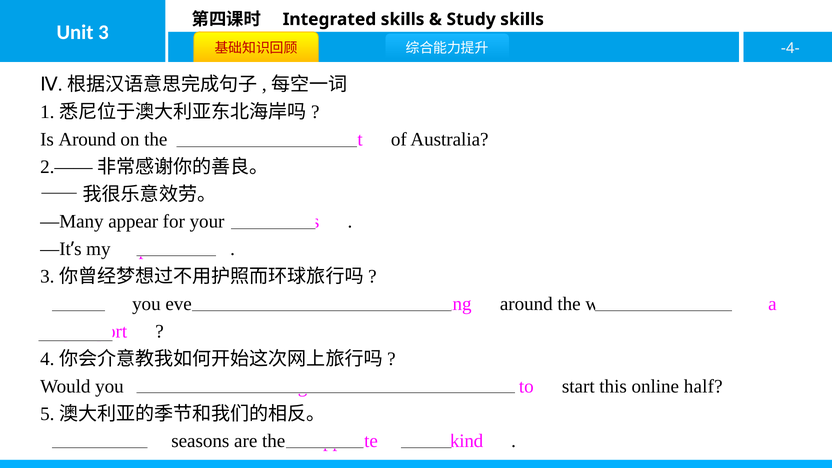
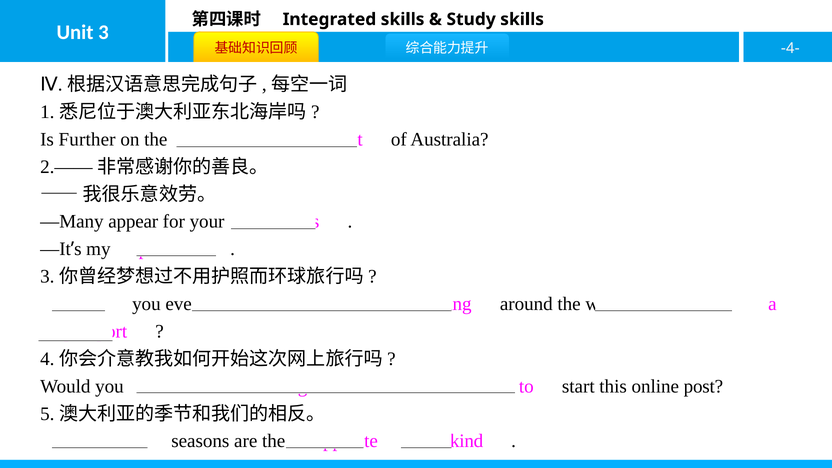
Is Around: Around -> Further (87, 139)
half: half -> post (703, 386)
